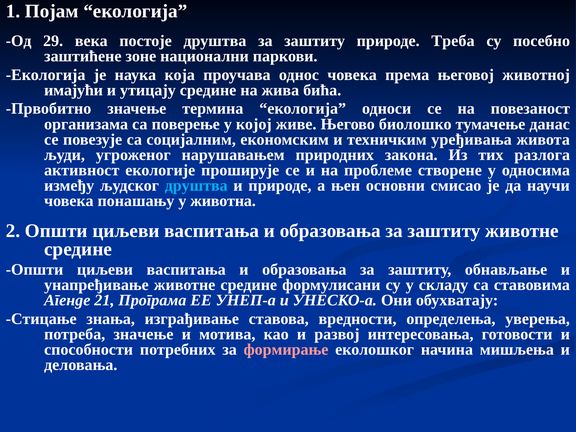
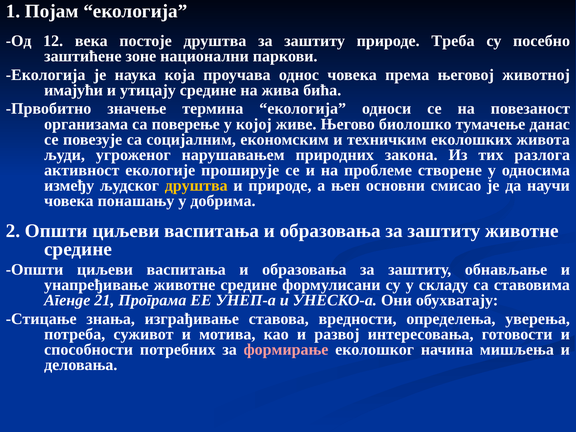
29: 29 -> 12 (53, 41)
уређивања: уређивања -> еколошких (472, 139)
друштва colour: light blue -> yellow (196, 186)
животна: животна -> добрима (223, 201)
потреба значење: значење -> суживот (144, 334)
